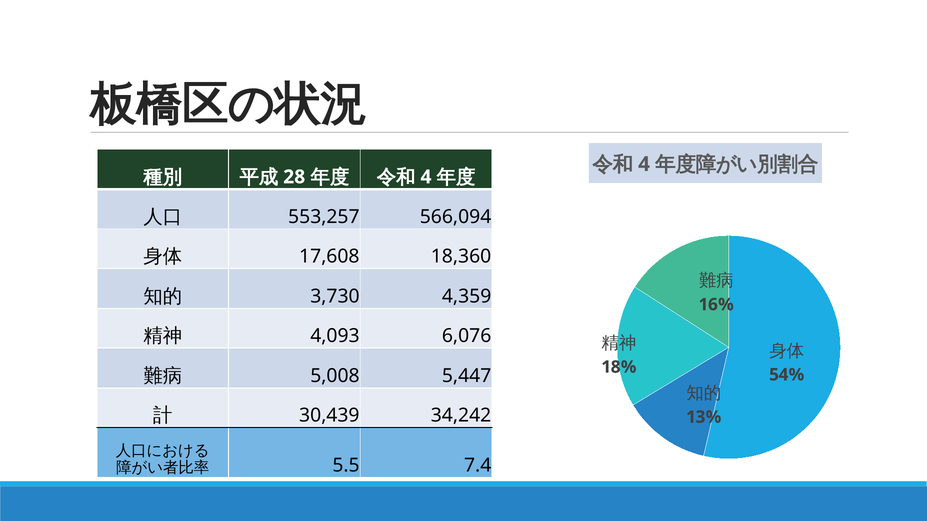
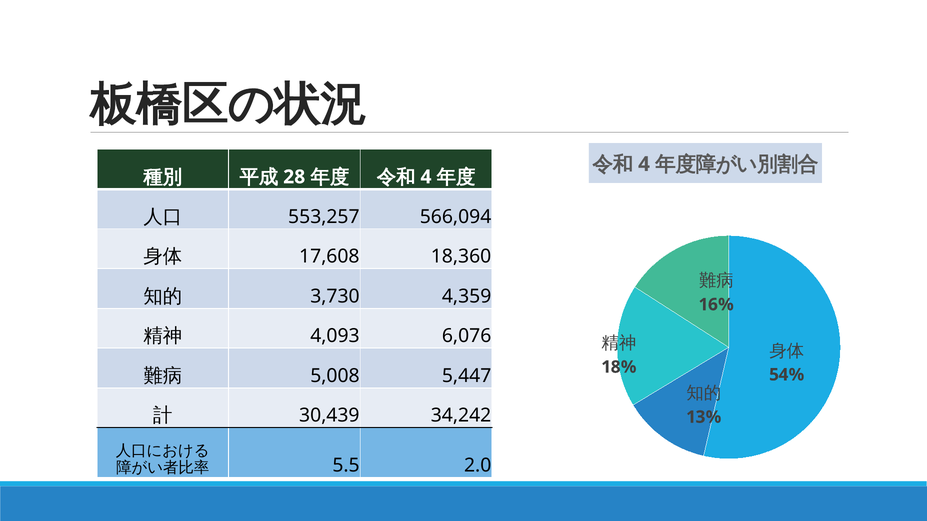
7.4: 7.4 -> 2.0 (478, 466)
